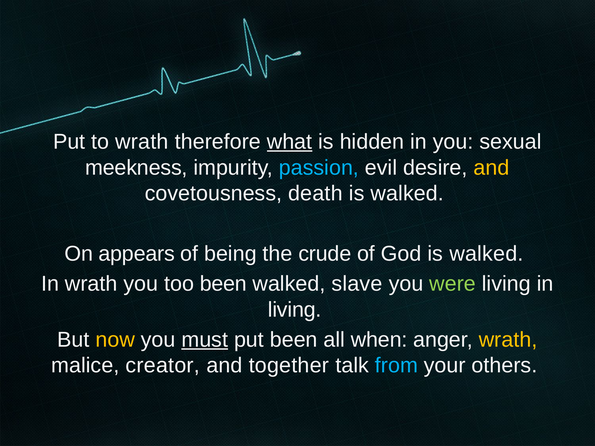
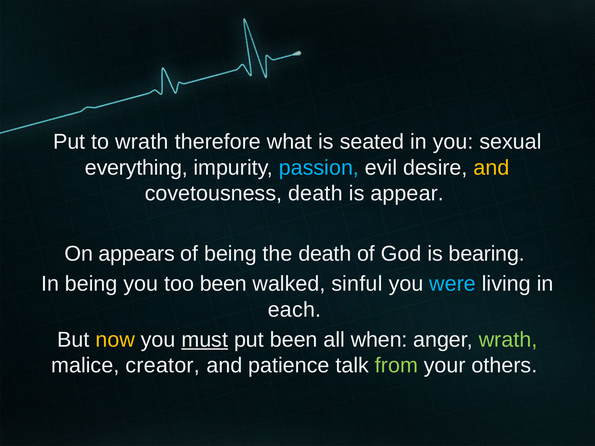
what underline: present -> none (290, 142)
hidden: hidden -> seated (372, 142)
meekness: meekness -> everything (136, 168)
walked: walked -> appear (407, 194)
the crude: crude -> death (325, 254)
God is walked: walked -> bearing (487, 254)
In wrath: wrath -> being (91, 284)
slave: slave -> sinful (357, 284)
were colour: light green -> light blue (453, 284)
living: living -> each (294, 310)
wrath colour: yellow -> light green (508, 340)
together: together -> patience (289, 366)
from colour: light blue -> light green (396, 366)
